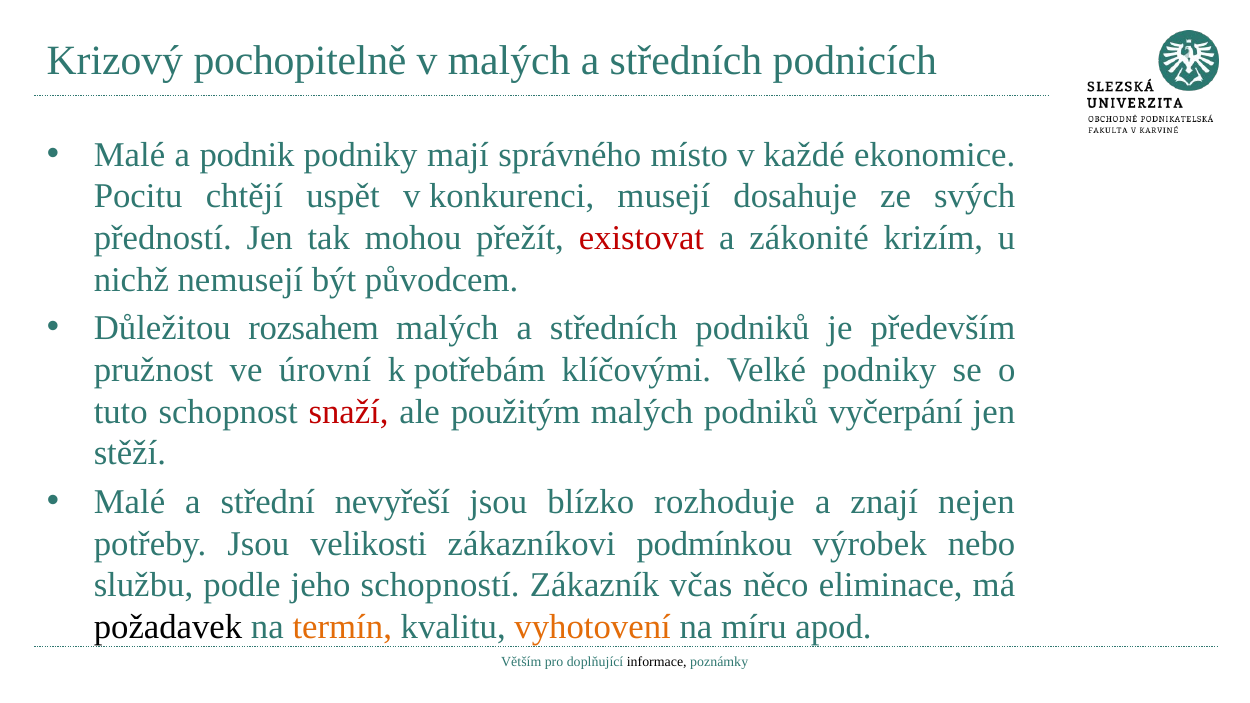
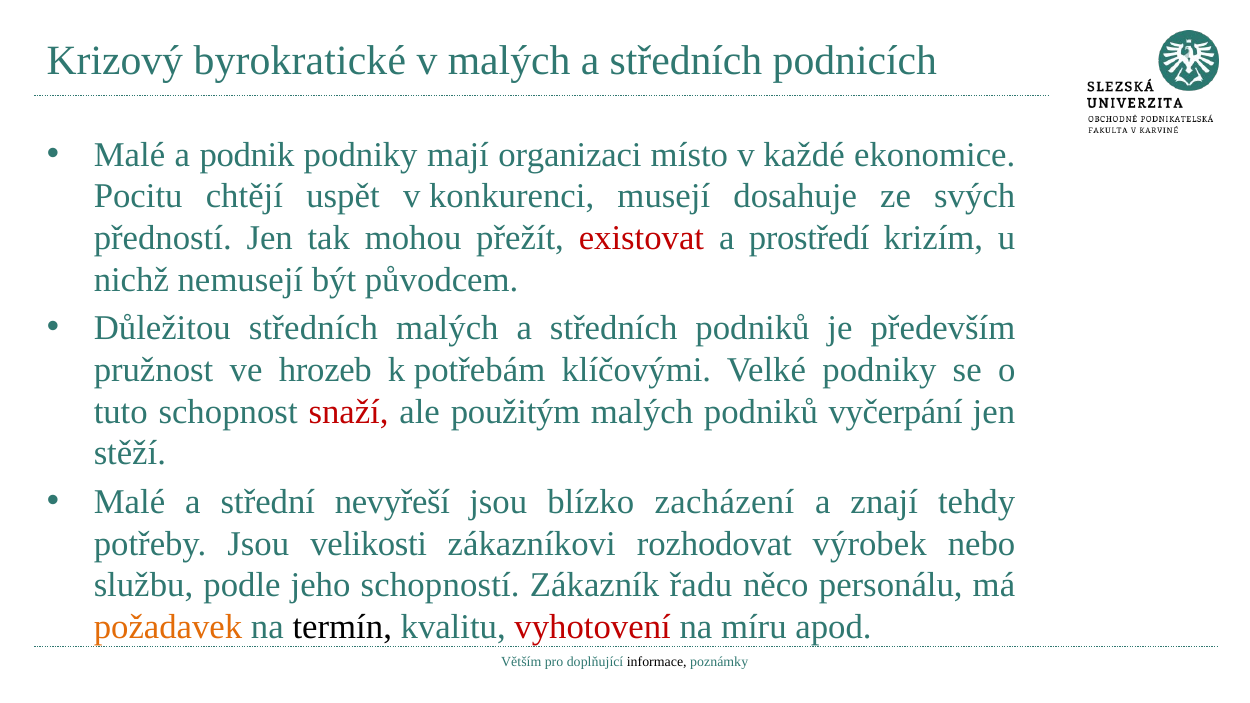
pochopitelně: pochopitelně -> byrokratické (300, 61)
správného: správného -> organizaci (570, 155)
zákonité: zákonité -> prostředí (809, 238)
Důležitou rozsahem: rozsahem -> středních (313, 328)
úrovní: úrovní -> hrozeb (325, 370)
rozhoduje: rozhoduje -> zacházení (724, 502)
nejen: nejen -> tehdy (977, 502)
podmínkou: podmínkou -> rozhodovat (714, 544)
včas: včas -> řadu (701, 585)
eliminace: eliminace -> personálu (891, 585)
požadavek colour: black -> orange (168, 627)
termín colour: orange -> black (342, 627)
vyhotovení colour: orange -> red (593, 627)
